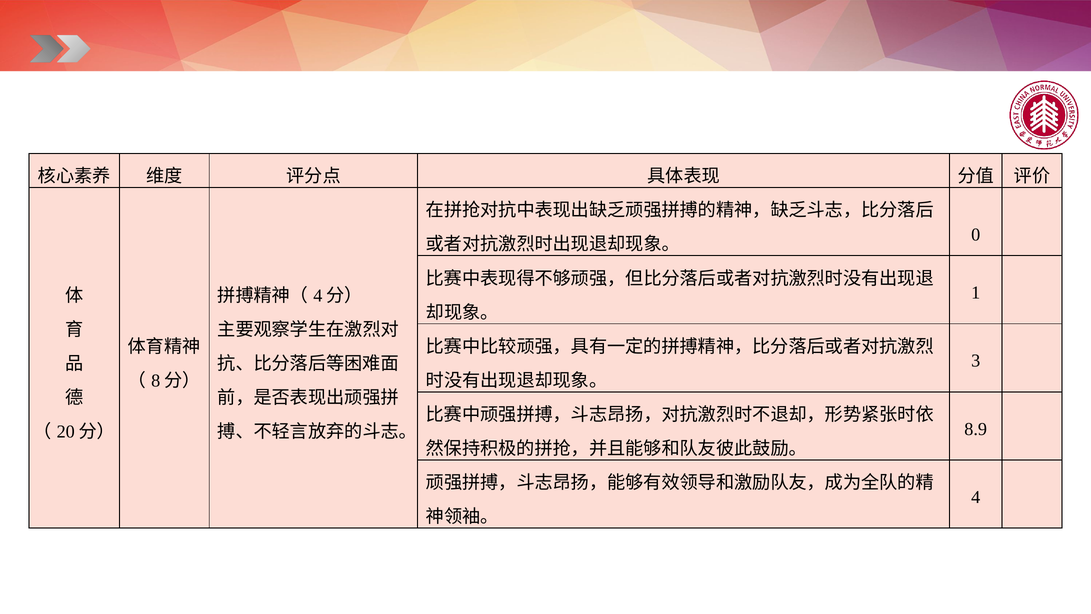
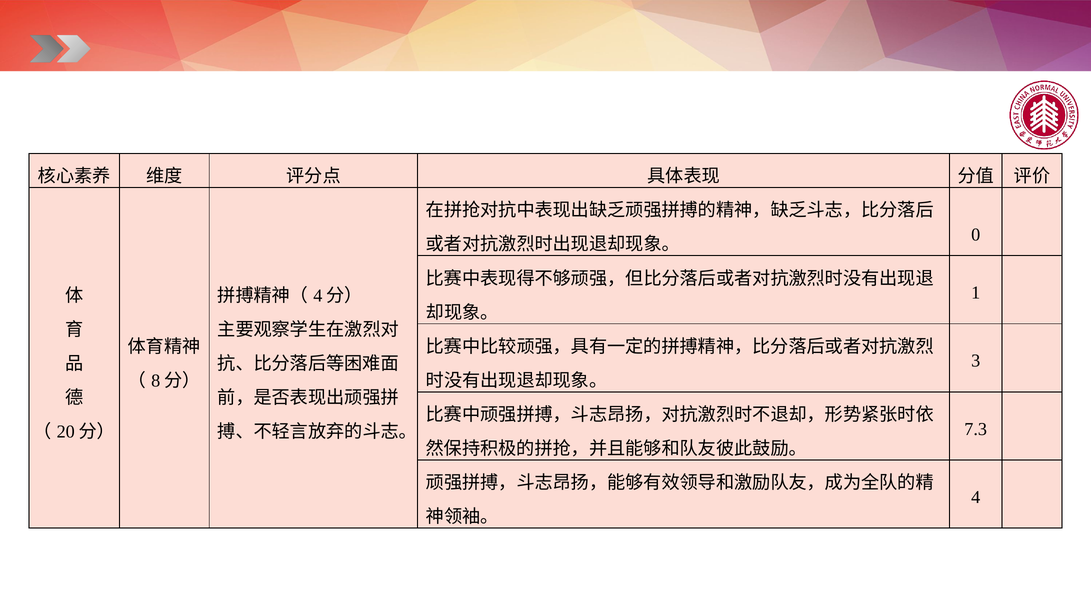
8.9: 8.9 -> 7.3 (976, 429)
